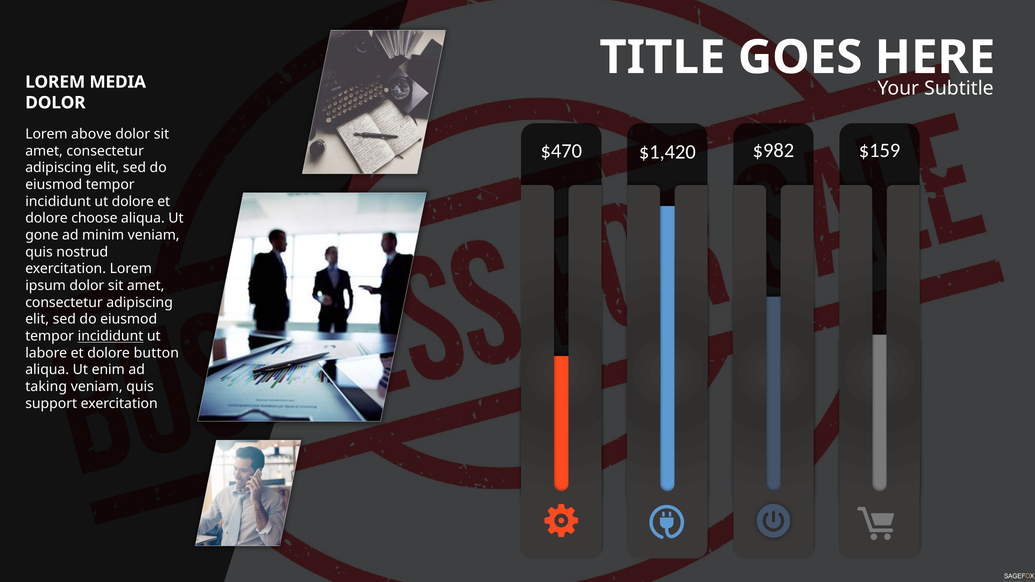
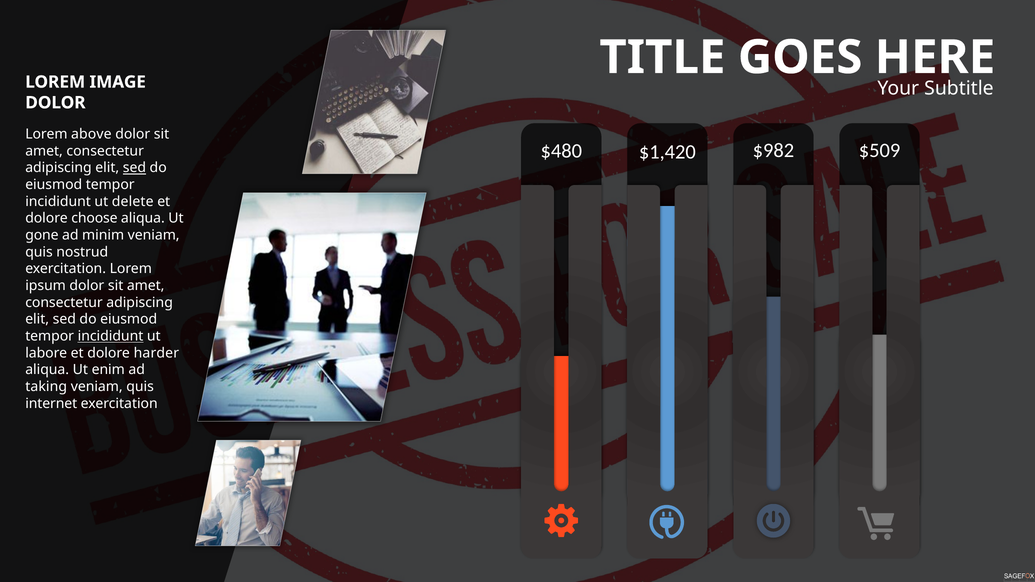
MEDIA: MEDIA -> IMAGE (118, 82)
$470: $470 -> $480 (561, 151)
$159: $159 -> $509 (880, 150)
sed underline: none -> present (134, 168)
ut dolore: dolore -> delete (133, 202)
button: button -> harder (156, 353)
support: support -> internet (51, 404)
